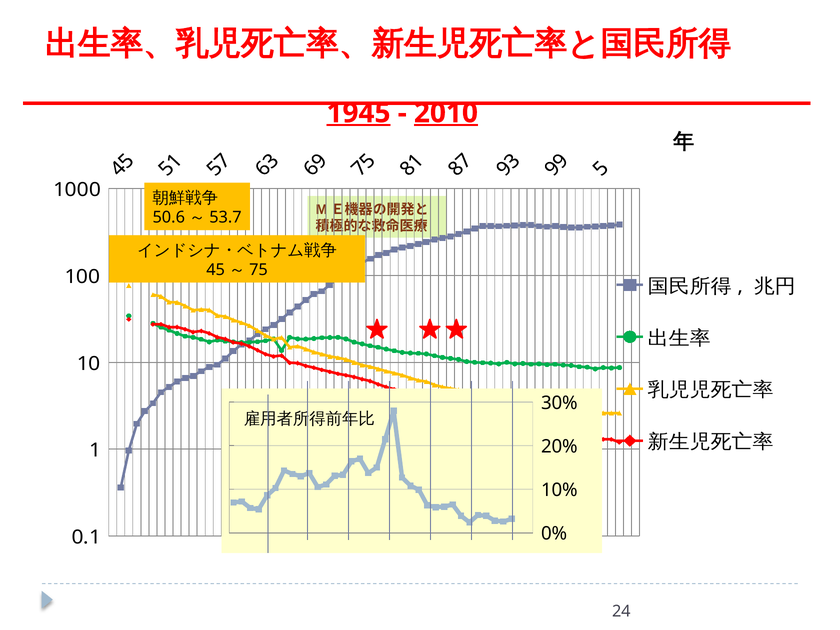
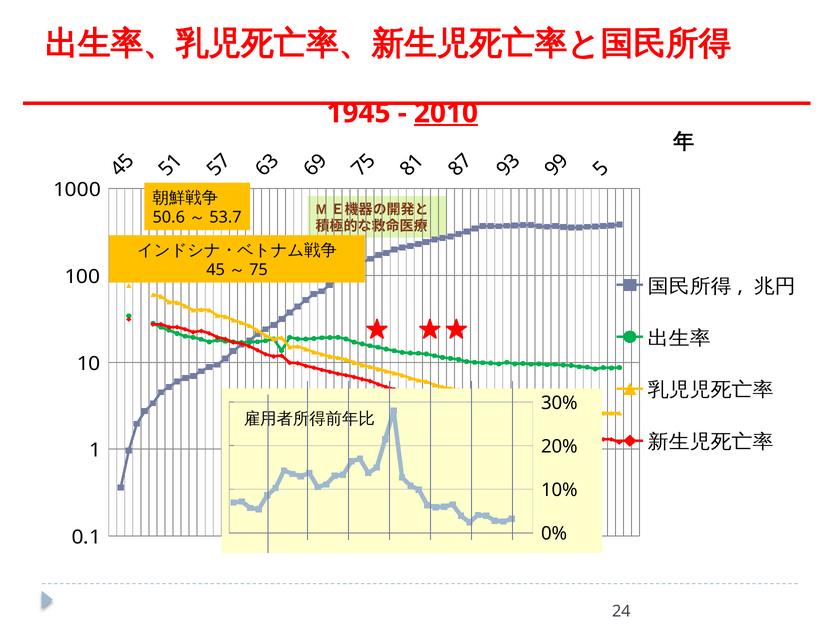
1945 underline: present -> none (358, 113)
